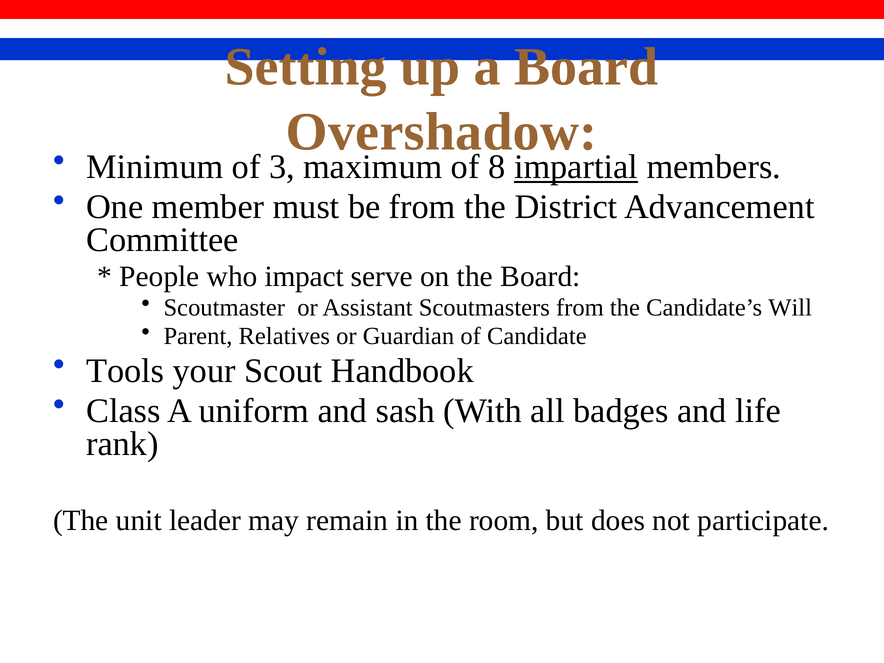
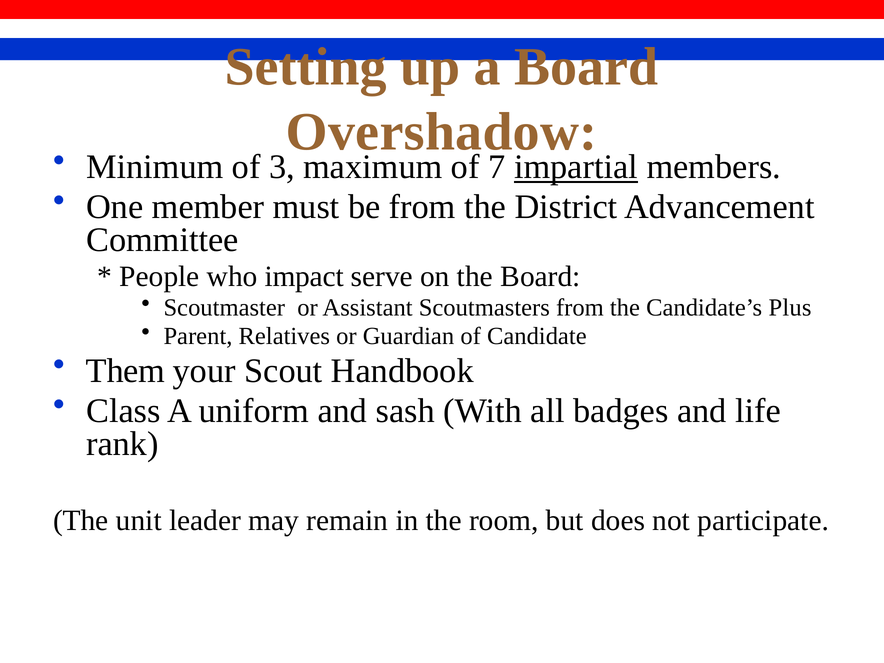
8: 8 -> 7 (497, 167)
Will: Will -> Plus (790, 308)
Tools: Tools -> Them (125, 371)
